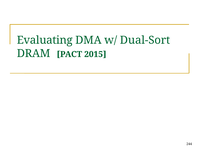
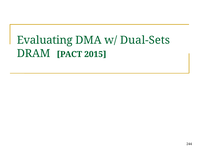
Dual-Sort: Dual-Sort -> Dual-Sets (145, 40)
